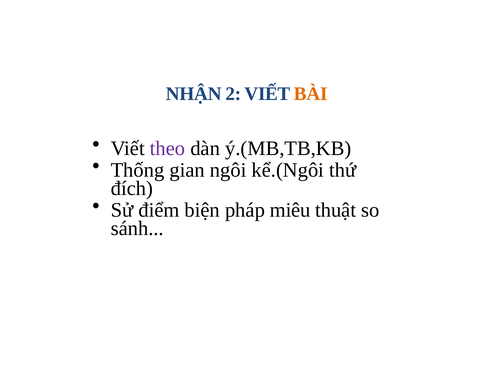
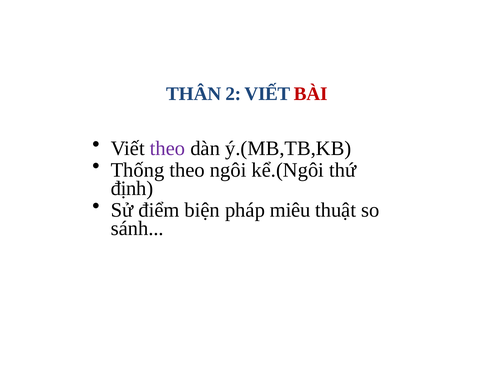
NHẬN: NHẬN -> THÂN (194, 94)
BÀI colour: orange -> red (311, 94)
Thống gian: gian -> theo (187, 170)
đích: đích -> định (132, 188)
